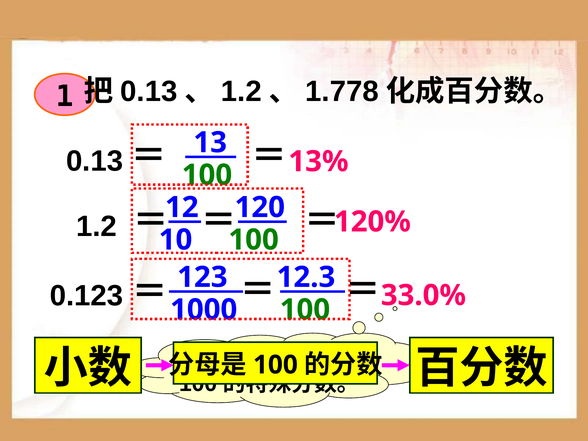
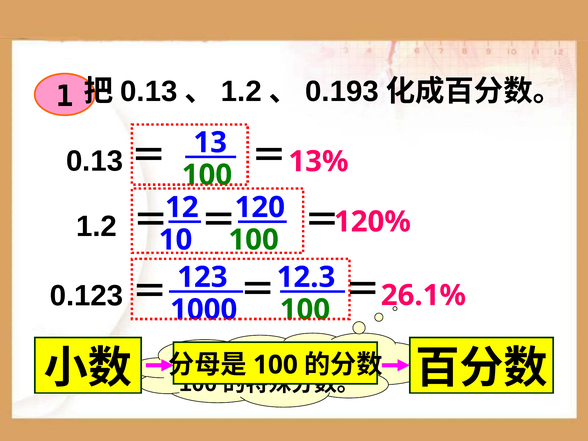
1.778: 1.778 -> 0.193 (342, 92)
33.0%: 33.0% -> 26.1% (423, 295)
